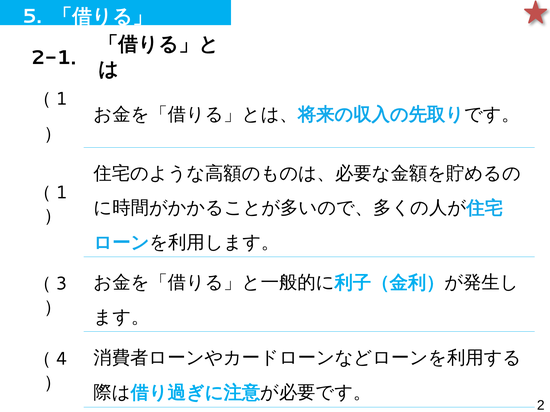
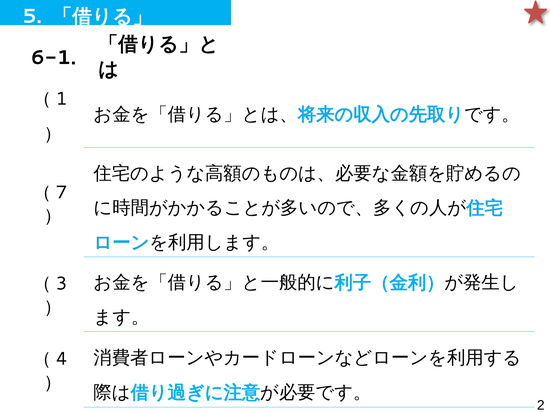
2-1: 2-1 -> 6-1 (54, 58)
1: 1 -> 7 (62, 193)
